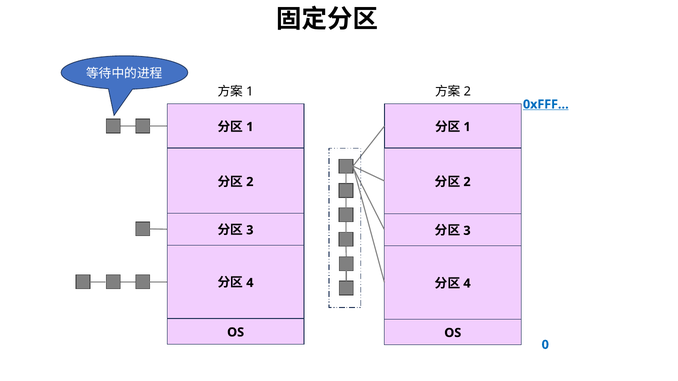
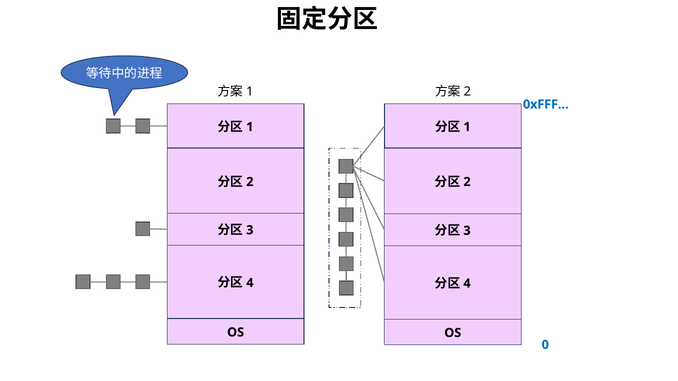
0xFFF… underline: present -> none (546, 104)
